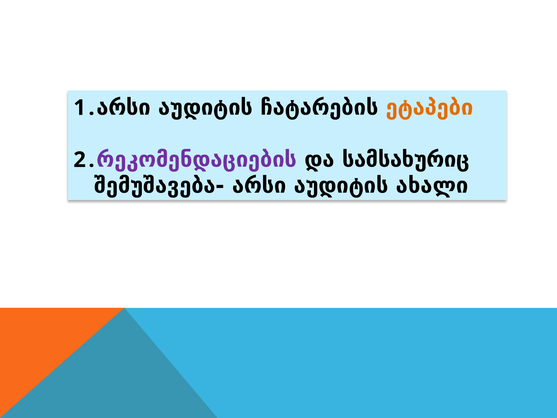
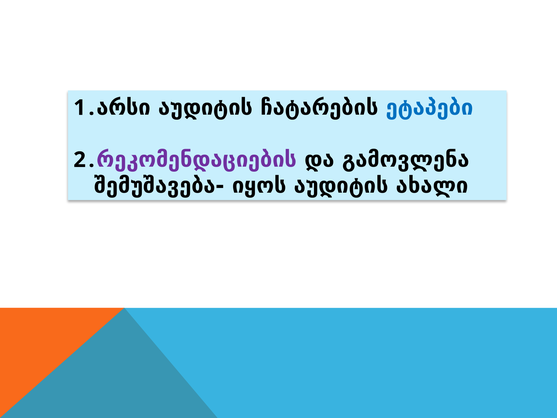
ეტაპები colour: orange -> blue (430, 108)
სამსახურიც: სამსახურიც -> გამოვლენა (406, 160)
შემუშავება- არსი: არსი -> იყოს (259, 186)
